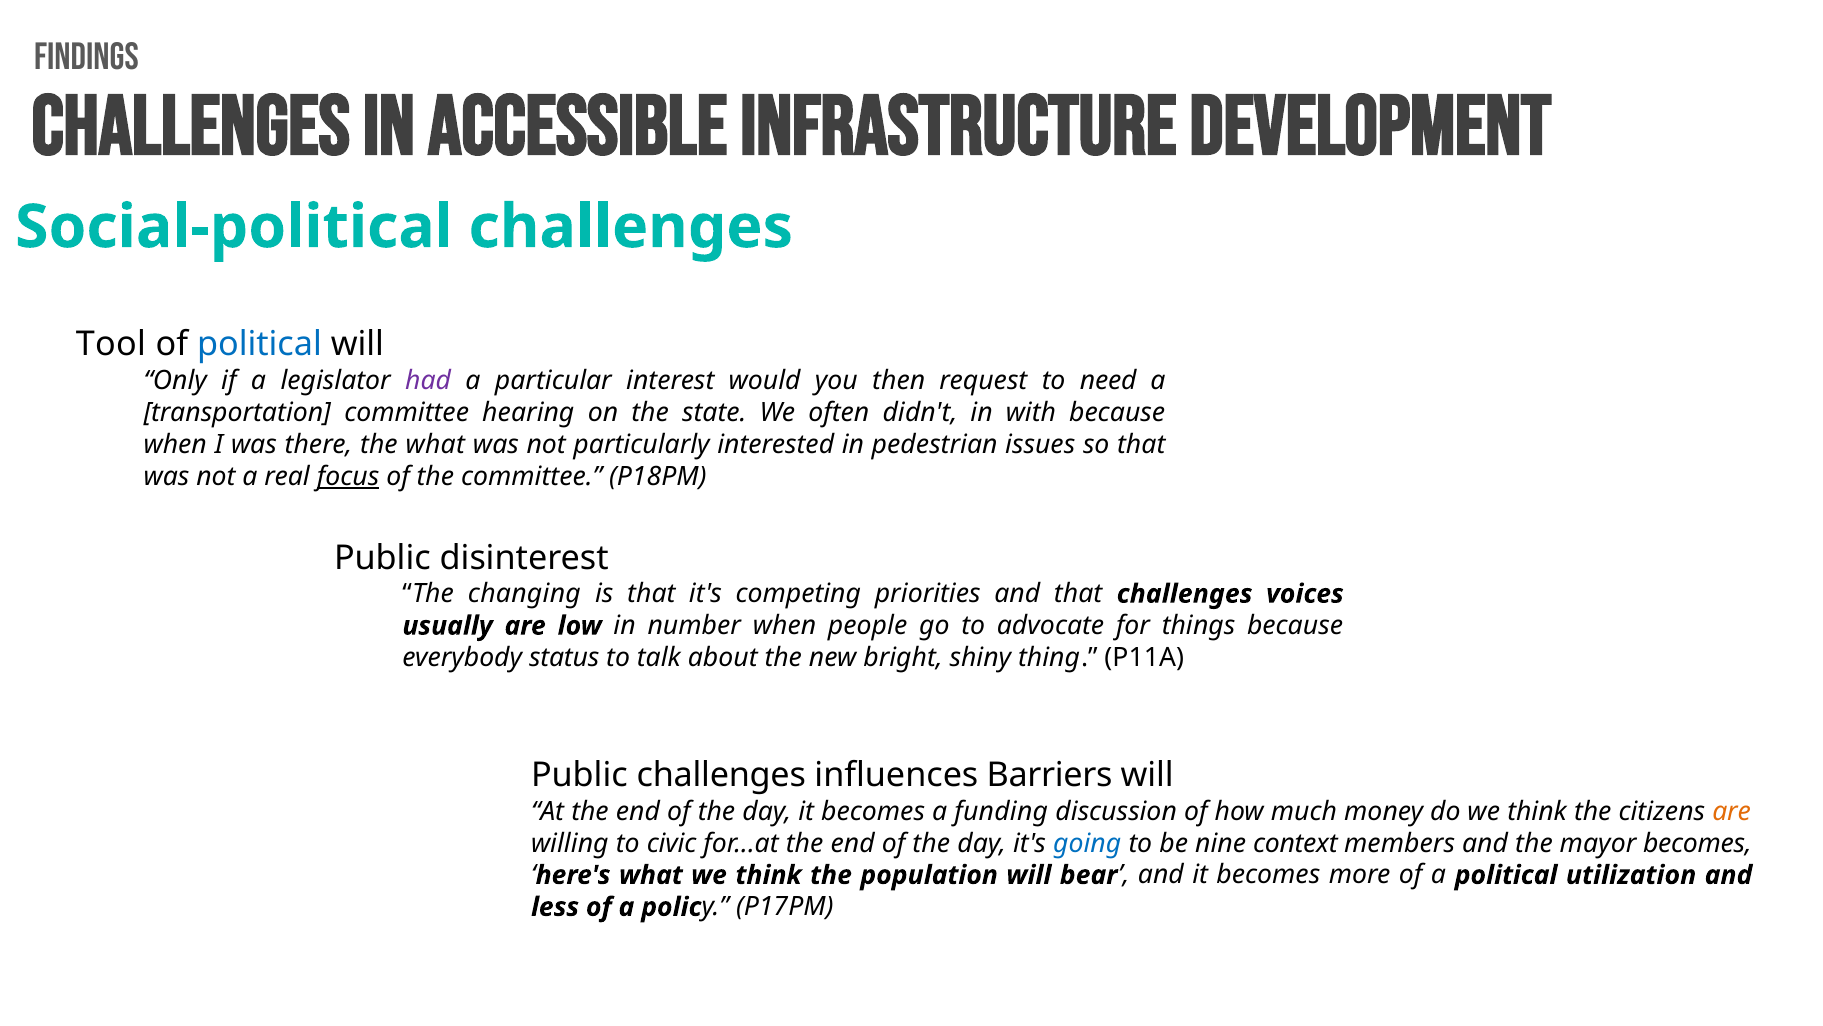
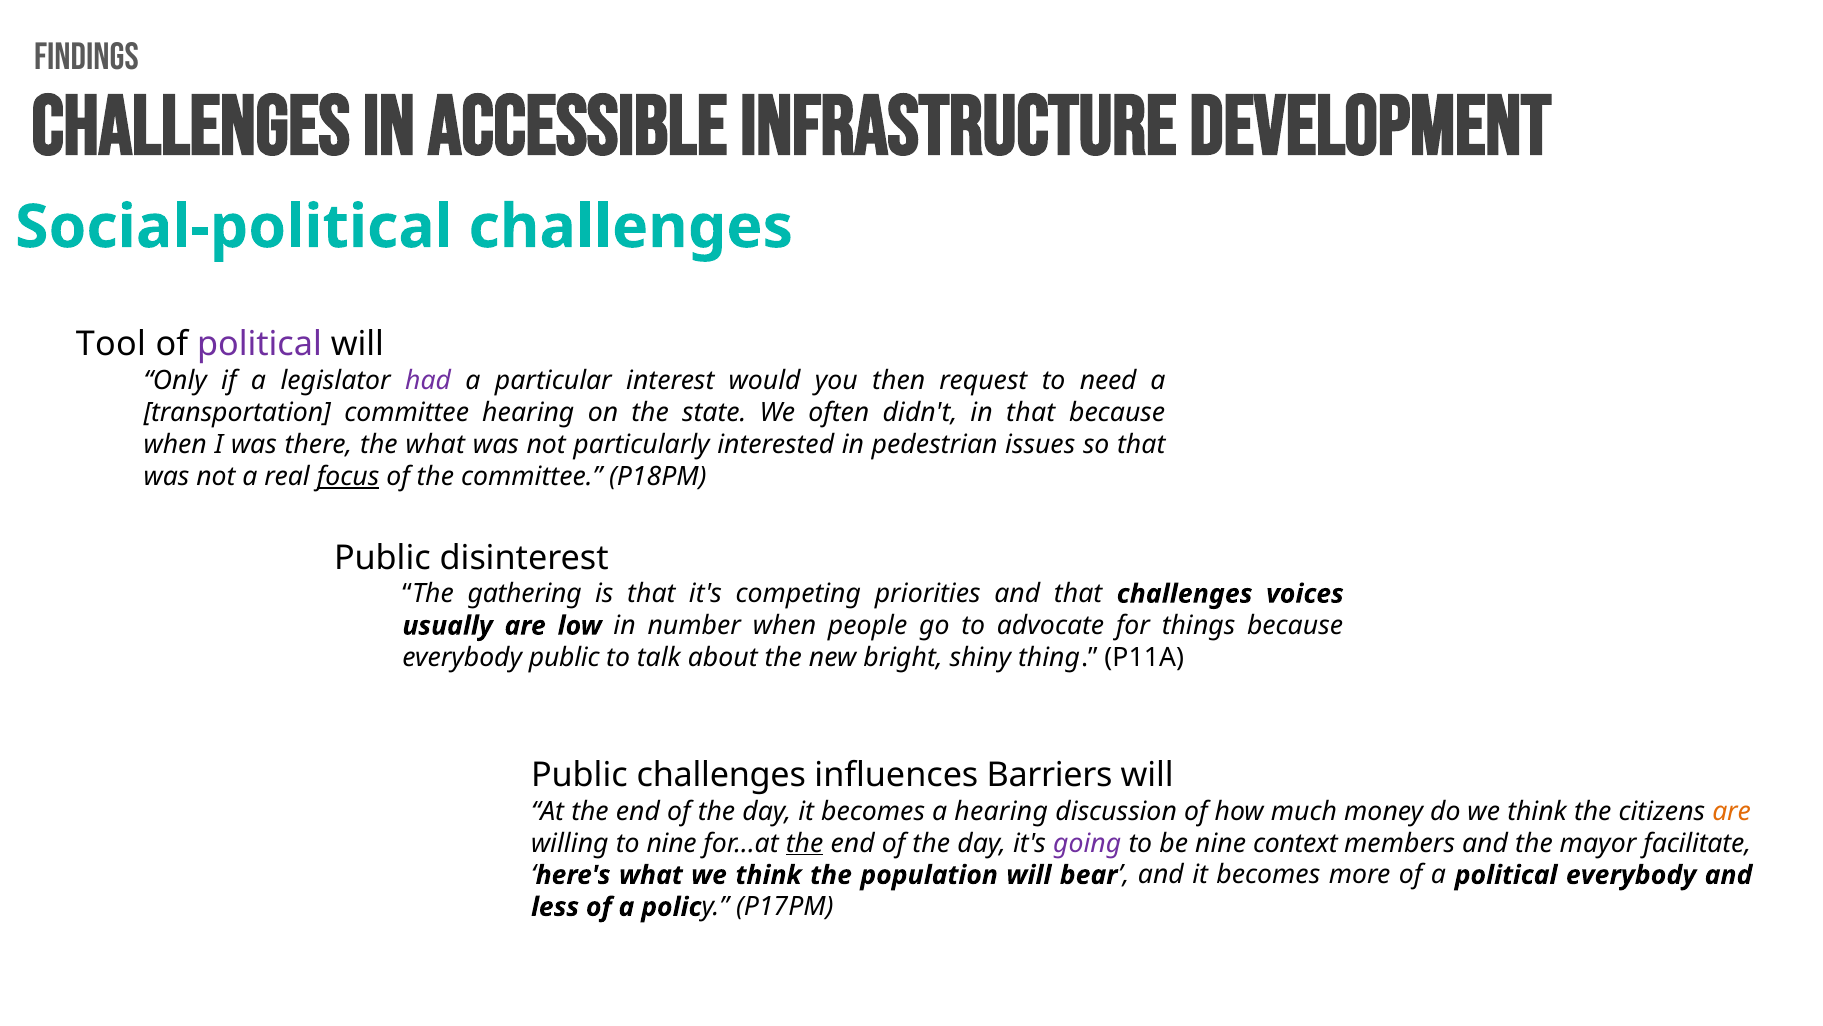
political colour: blue -> purple (259, 344)
in with: with -> that (1031, 412)
changing: changing -> gathering (525, 594)
everybody status: status -> public (564, 657)
a funding: funding -> hearing (1001, 811)
to civic: civic -> nine (672, 843)
the underline: none -> present (805, 843)
going colour: blue -> purple (1087, 843)
mayor becomes: becomes -> facilitate (1697, 843)
political utilization: utilization -> everybody (1631, 875)
